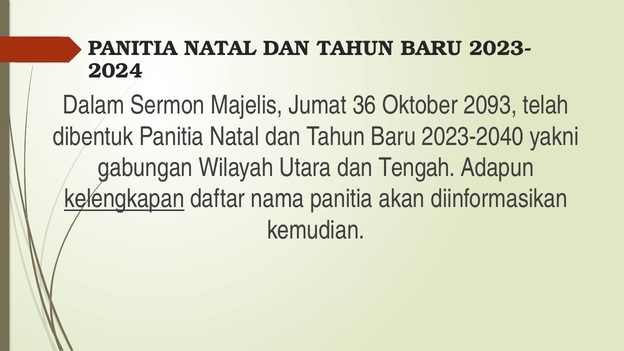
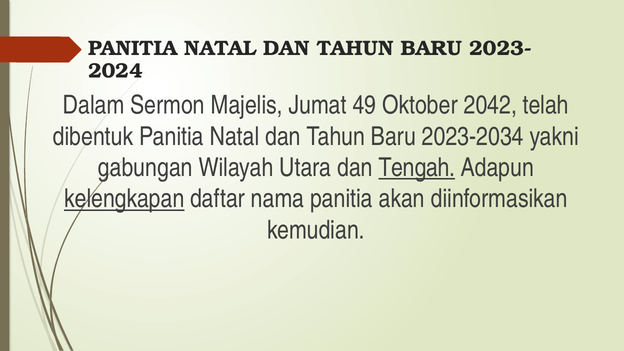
36: 36 -> 49 (364, 105)
2093: 2093 -> 2042 (490, 105)
2023-2040: 2023-2040 -> 2023-2034 (473, 136)
Tengah underline: none -> present (417, 168)
